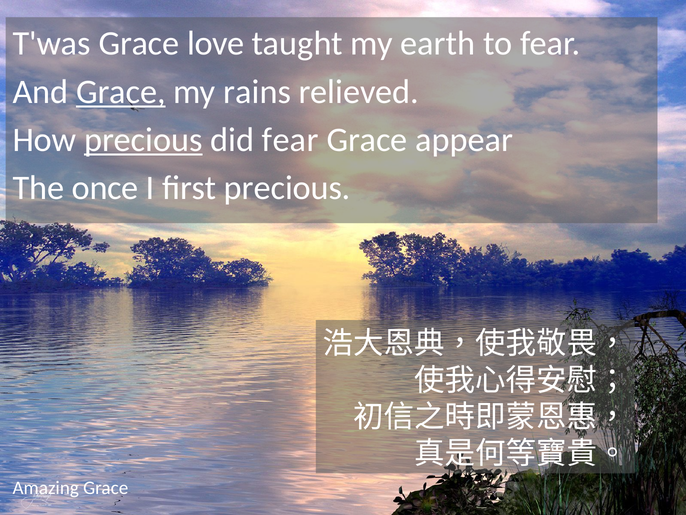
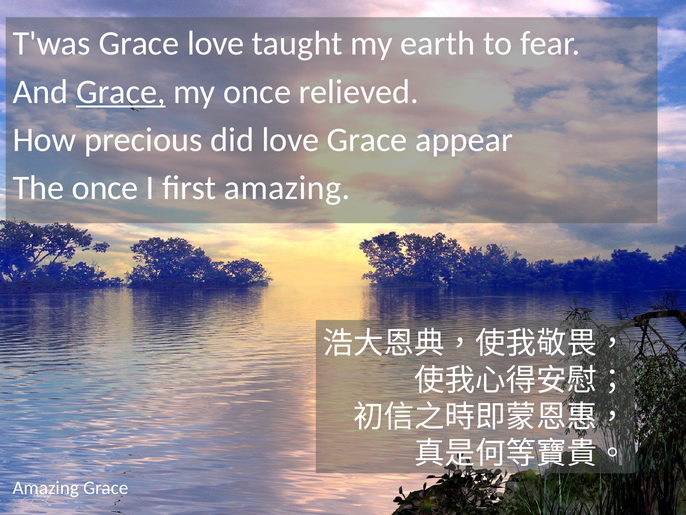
my rains: rains -> once (257, 92)
precious underline: present -> none (143, 140)
did fear: fear -> love (291, 140)
first precious: precious -> amazing (287, 188)
